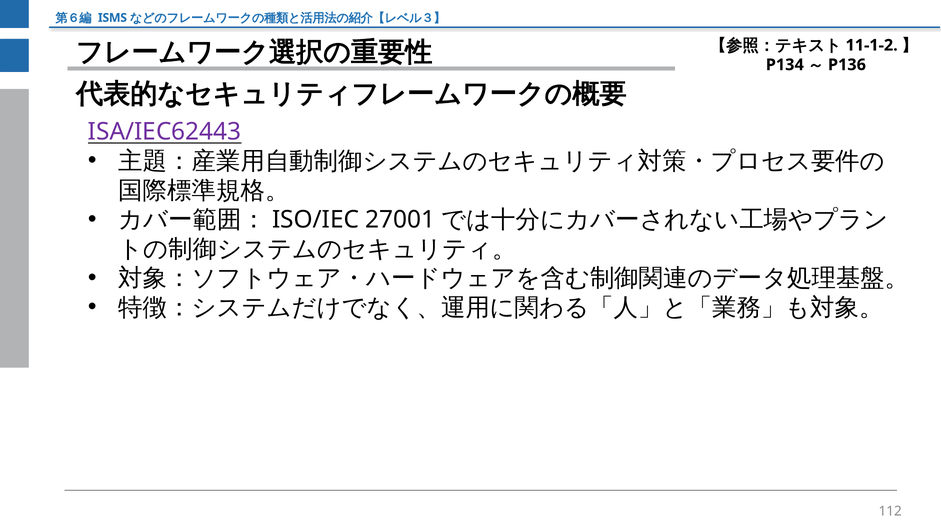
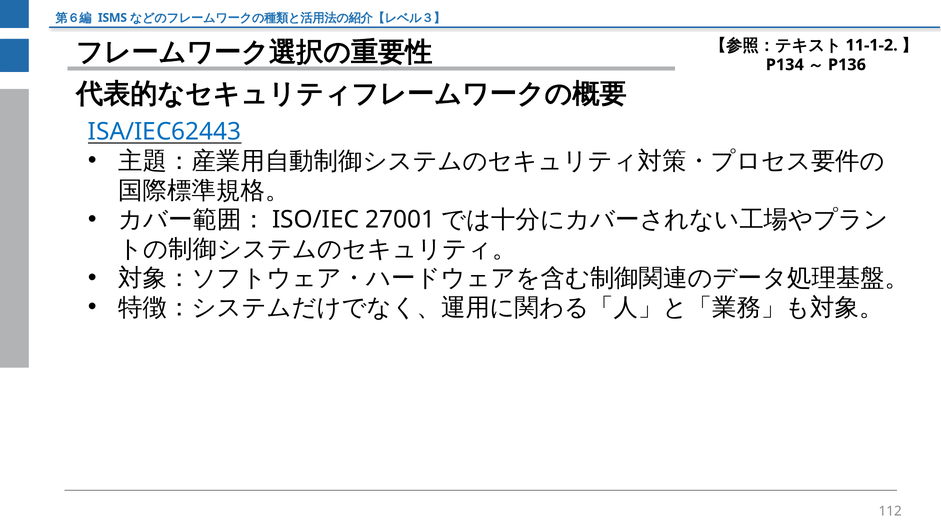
ISA/IEC62443 colour: purple -> blue (165, 132)
